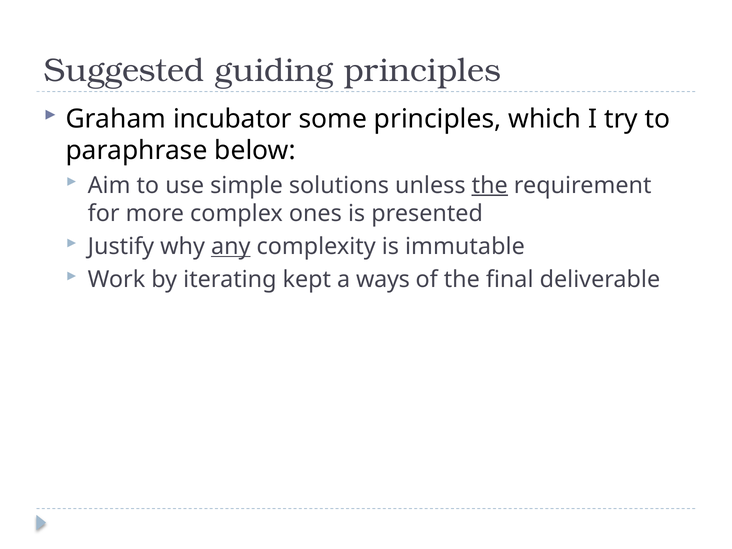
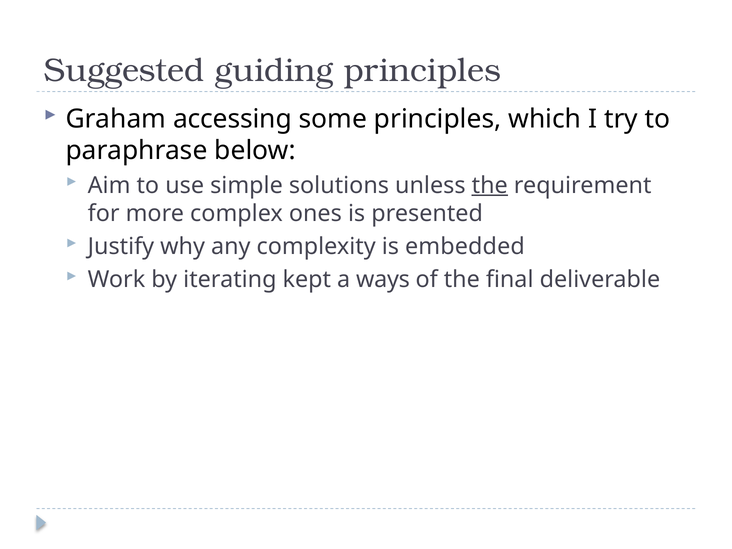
incubator: incubator -> accessing (232, 119)
any underline: present -> none (231, 246)
immutable: immutable -> embedded (465, 246)
